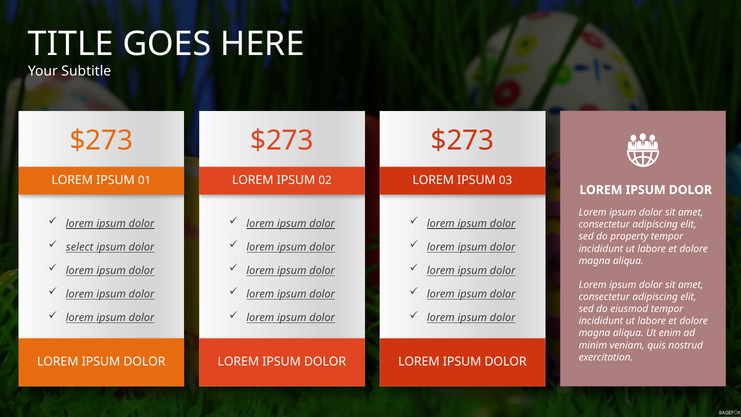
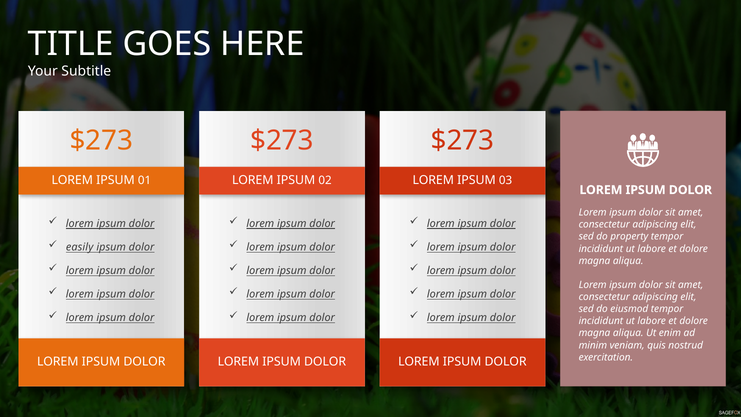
select: select -> easily (80, 247)
